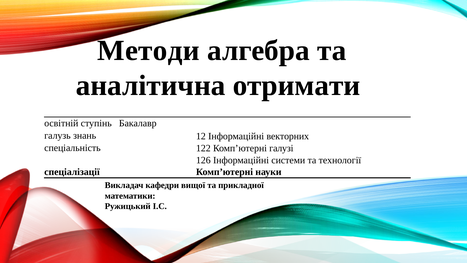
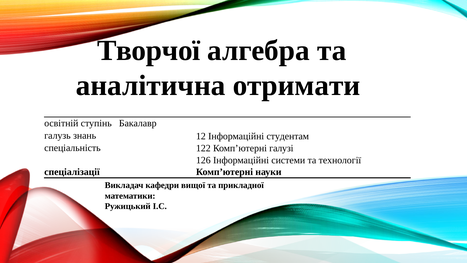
Методи: Методи -> Творчої (149, 50)
векторних: векторних -> студентам (288, 136)
